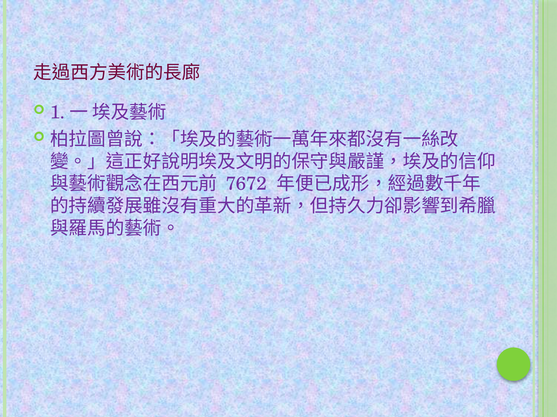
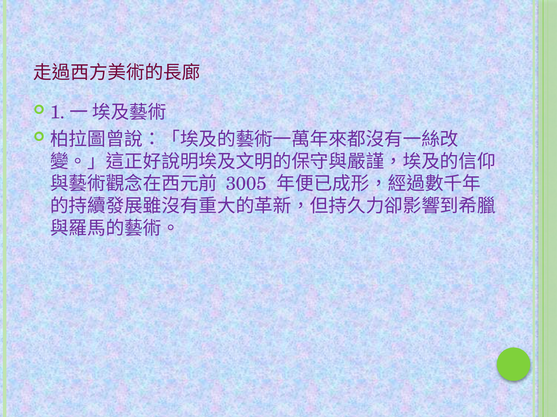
7672: 7672 -> 3005 (246, 184)
